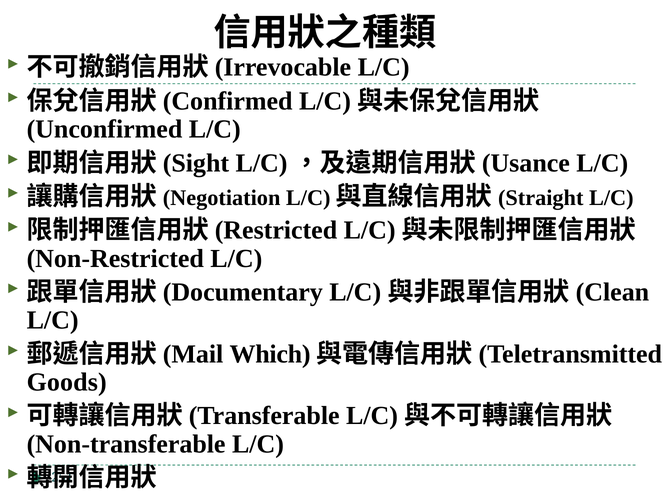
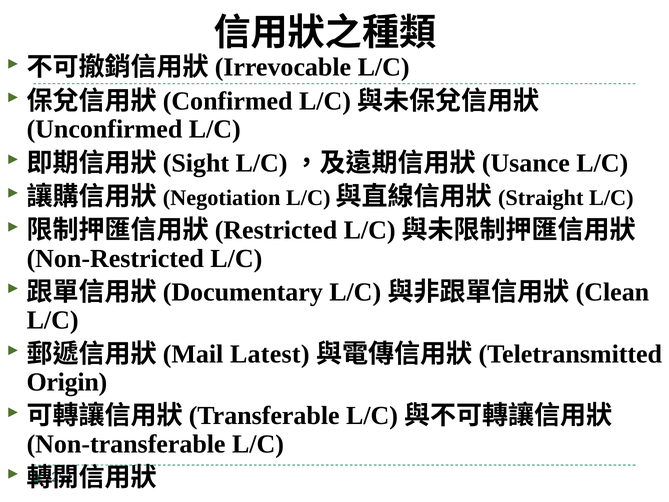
Which: Which -> Latest (270, 354)
Goods: Goods -> Origin (67, 382)
